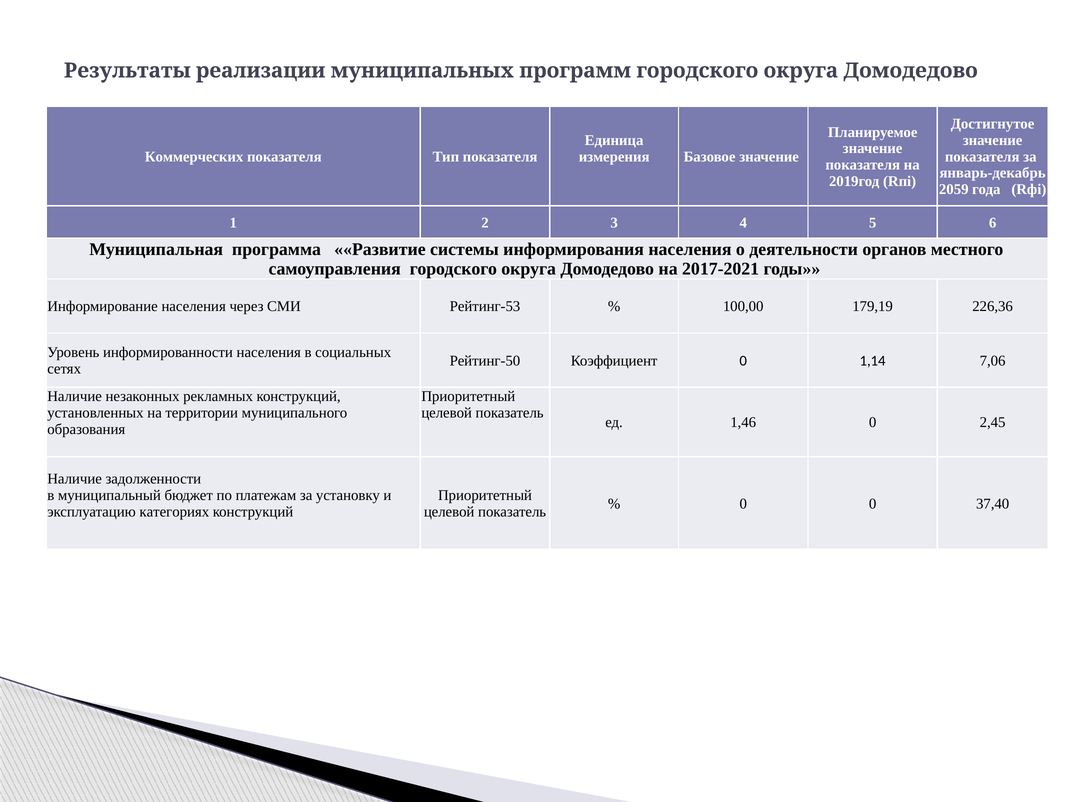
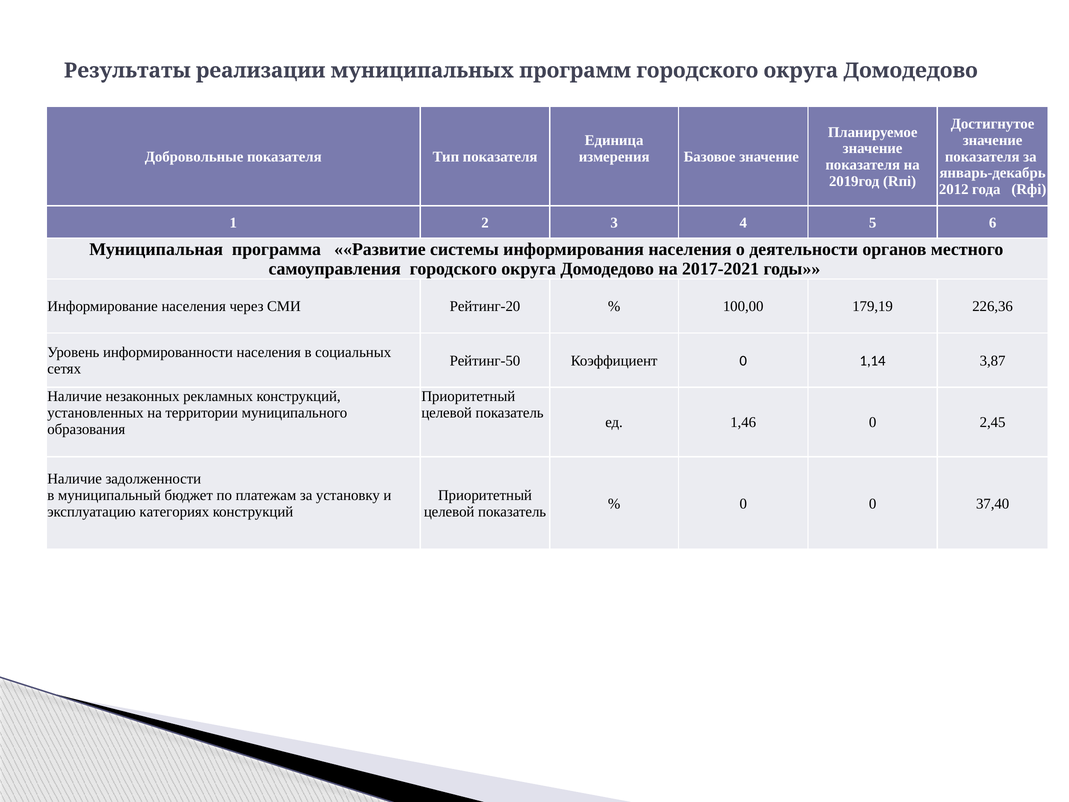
Коммерческих: Коммерческих -> Добровольные (194, 157)
2059: 2059 -> 2012 (954, 189)
Рейтинг-53: Рейтинг-53 -> Рейтинг-20 (485, 306)
7,06: 7,06 -> 3,87 (993, 361)
